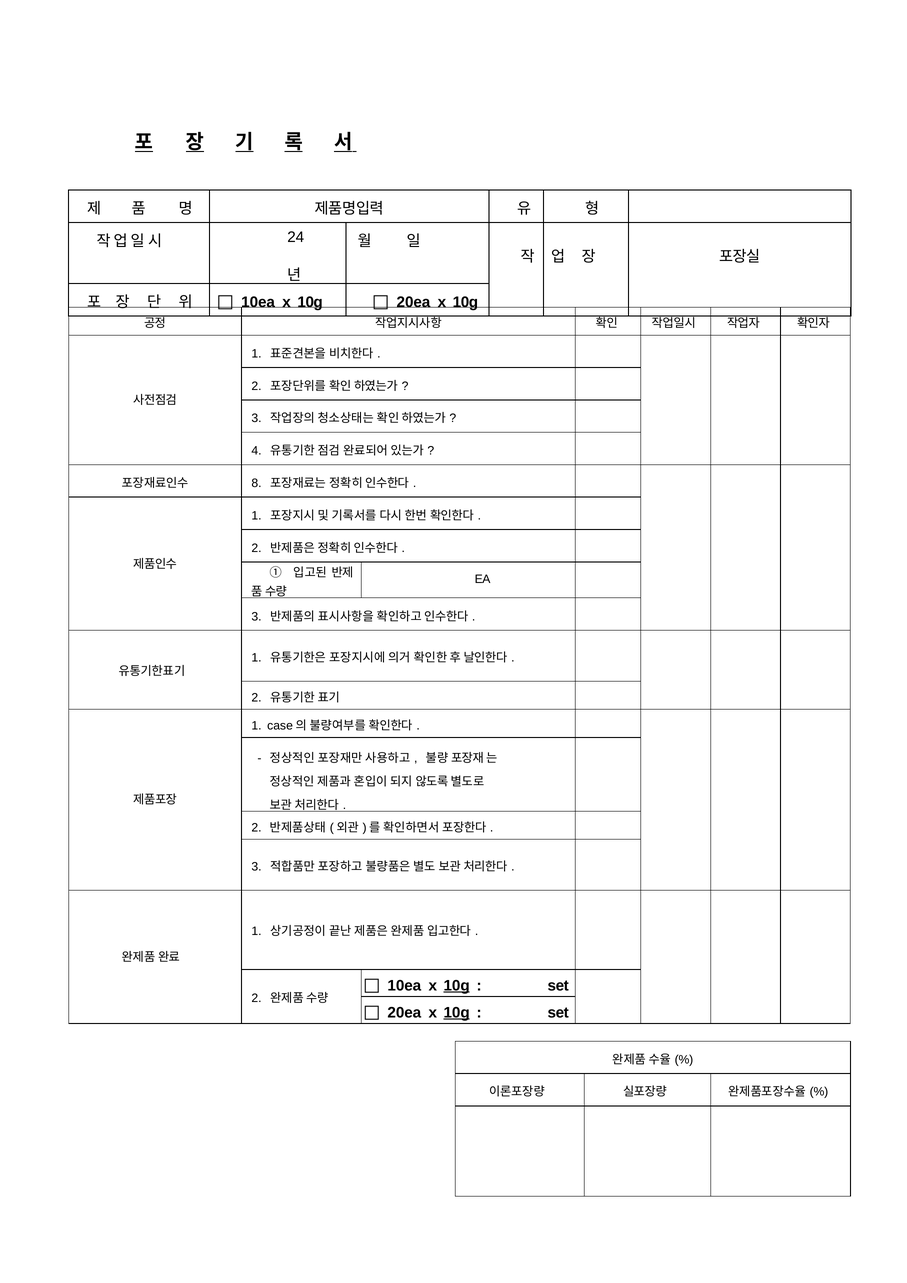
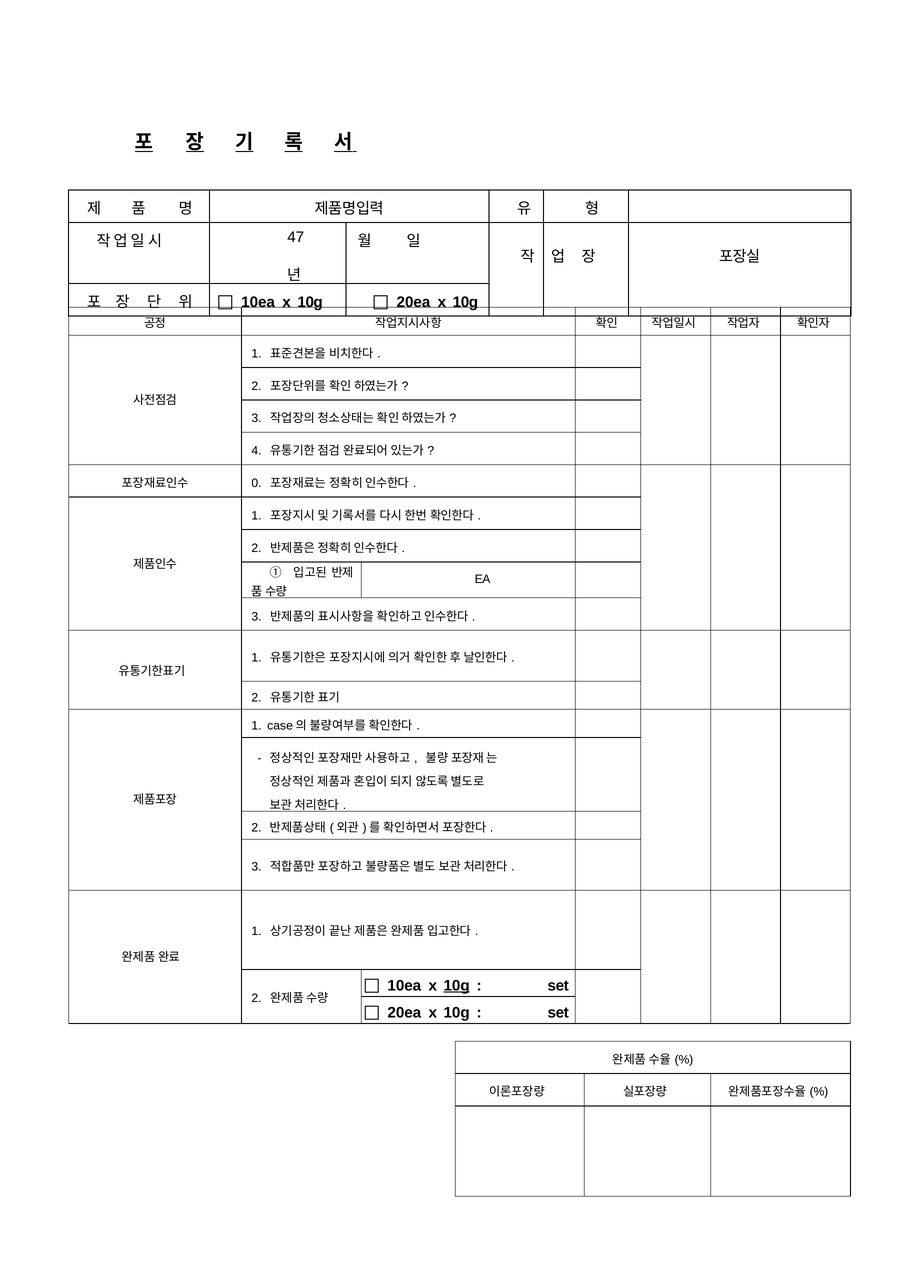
24: 24 -> 47 (296, 237)
8: 8 -> 0 (257, 483)
10g underline: present -> none (457, 1012)
